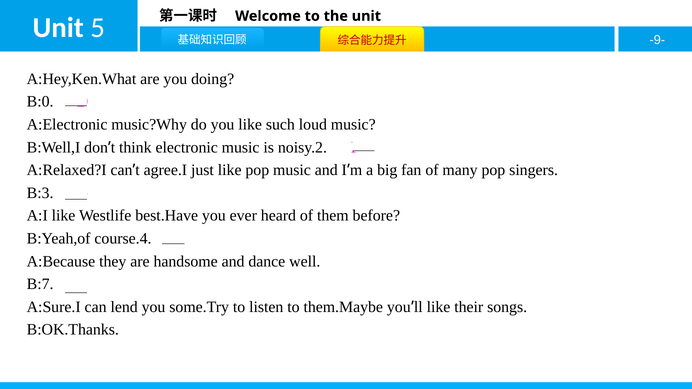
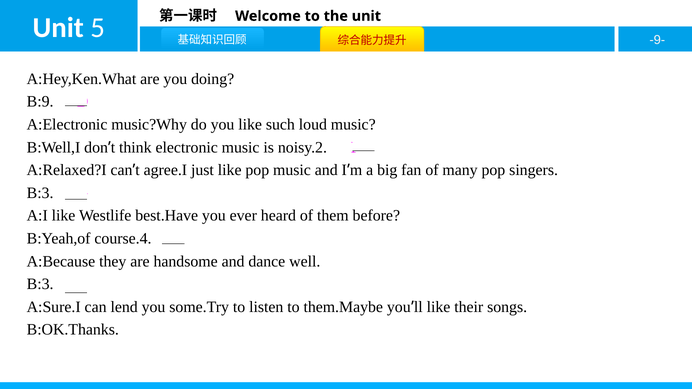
B:0: B:0 -> B:9 (40, 102)
B:7: B:7 -> B:3 (40, 284)
